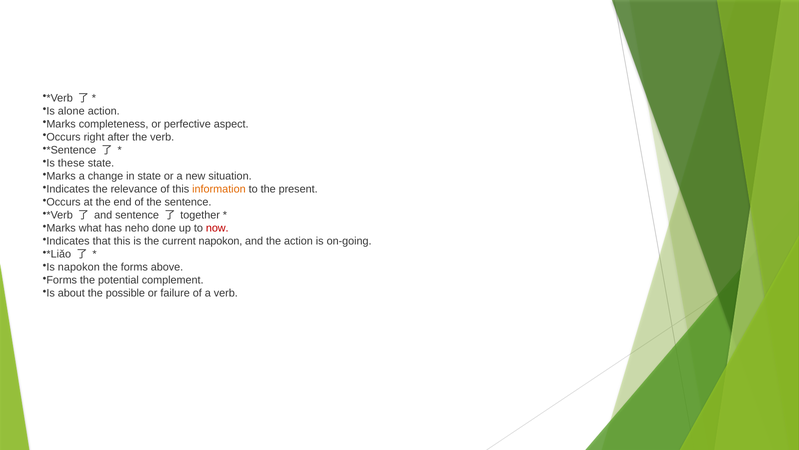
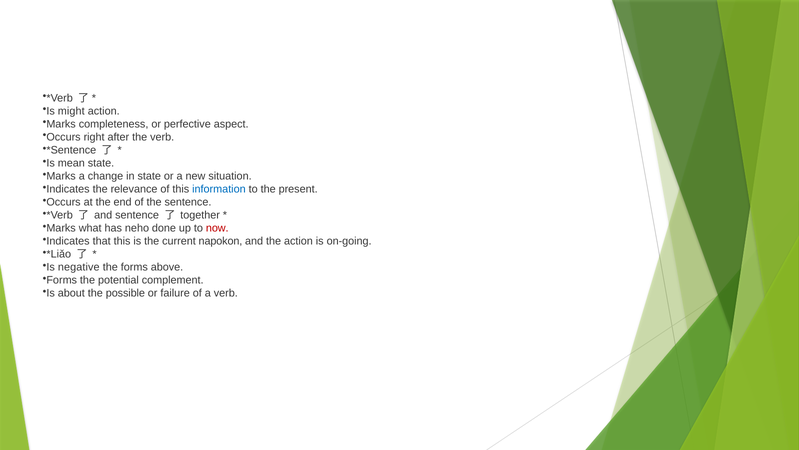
alone: alone -> might (71, 111)
these: these -> mean (71, 163)
information colour: orange -> blue (219, 189)
Is napokon: napokon -> negative (79, 267)
